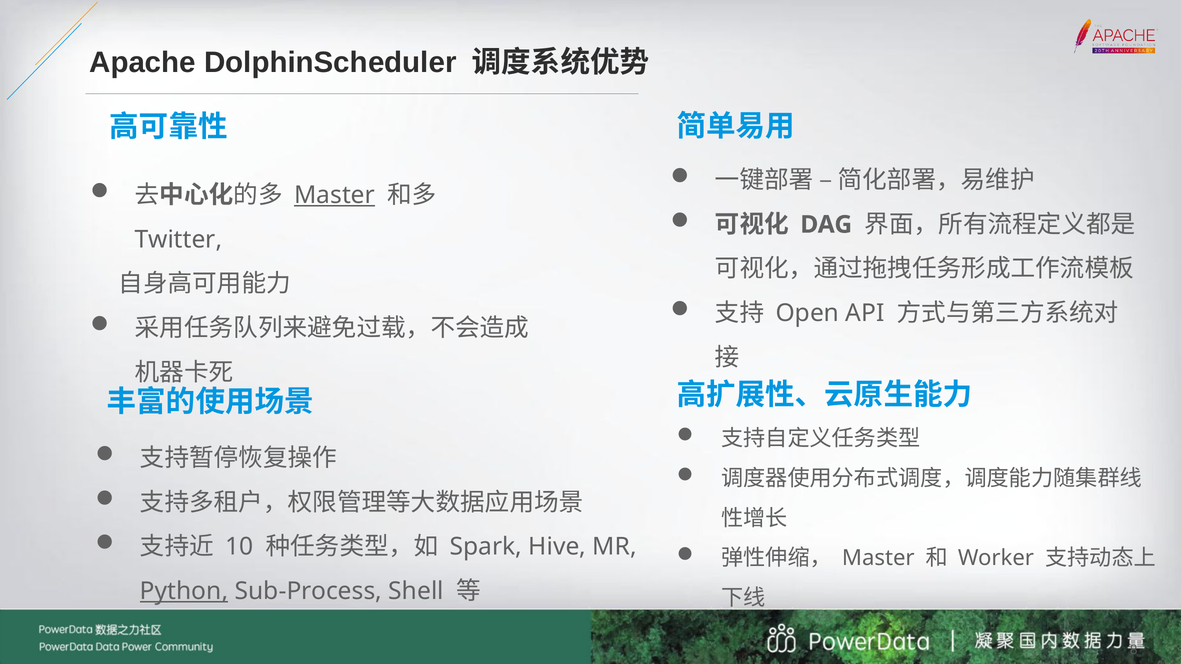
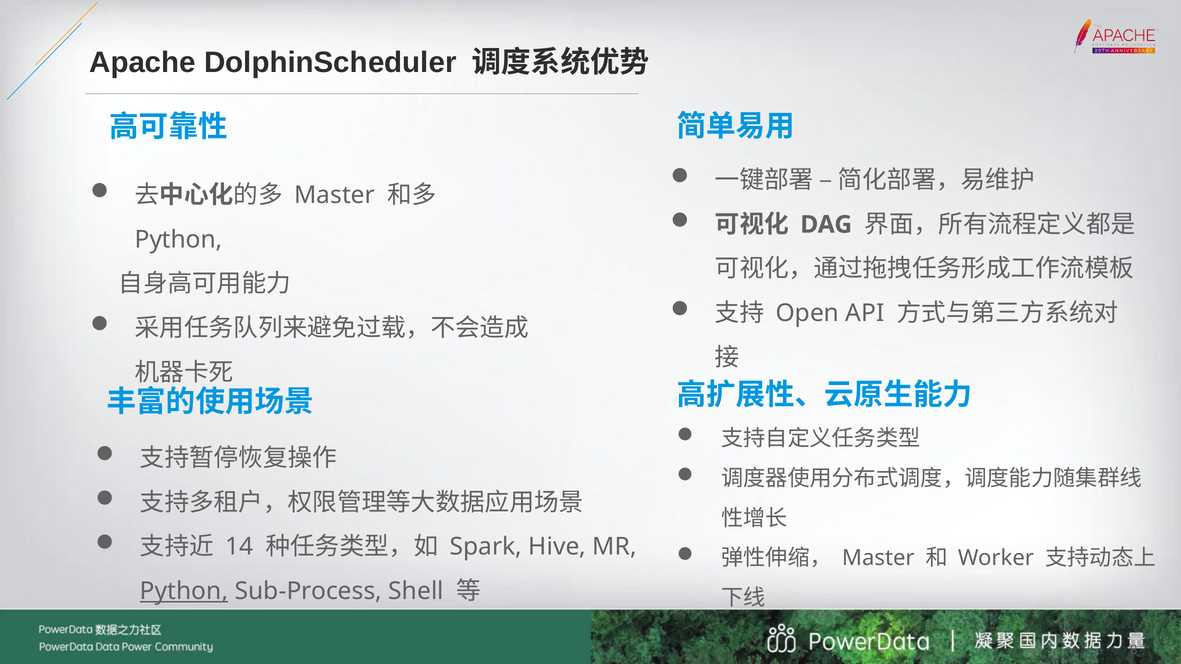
Master underline: present -> none (335, 195)
Twitter: Twitter -> Python (179, 240)
10: 10 -> 14 (239, 547)
